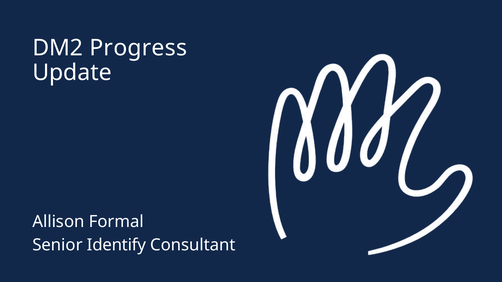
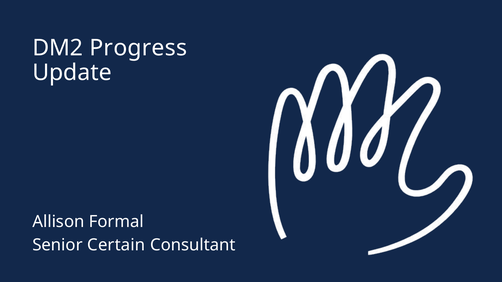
Identify: Identify -> Certain (116, 245)
